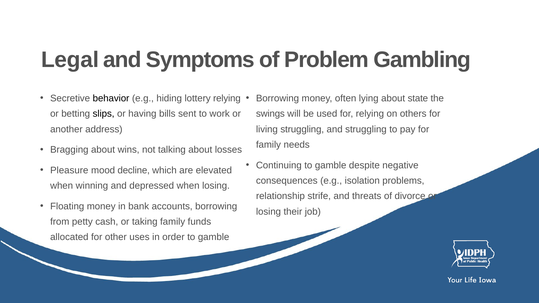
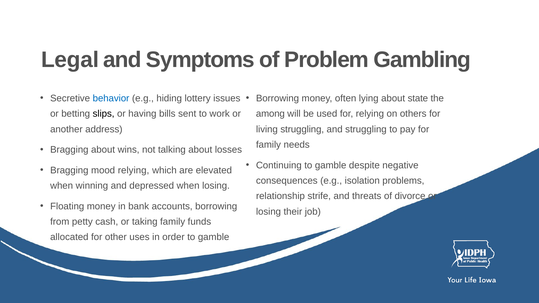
behavior colour: black -> blue (111, 98)
lottery relying: relying -> issues (227, 98)
swings: swings -> among (270, 114)
Pleasure: Pleasure -> Bragging (69, 170)
mood decline: decline -> relying (134, 170)
